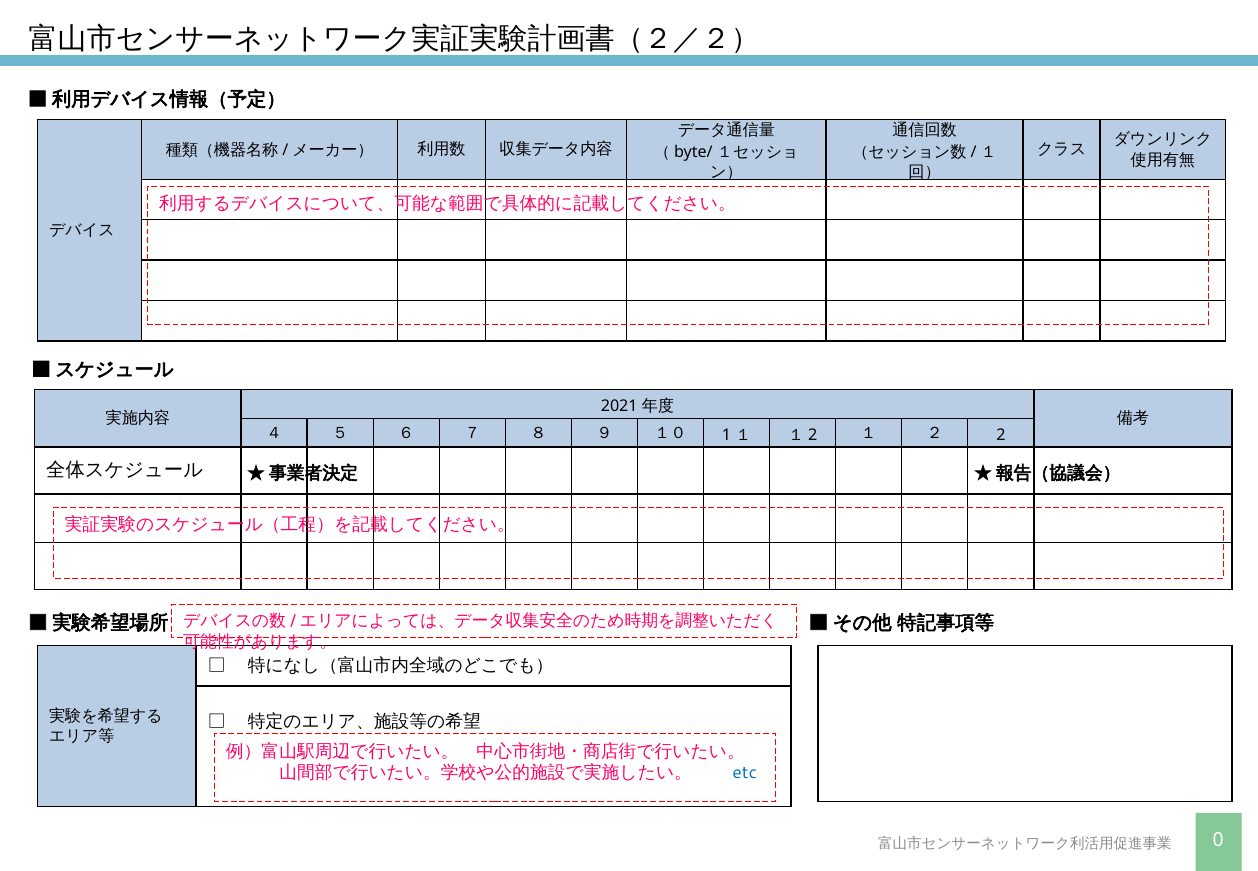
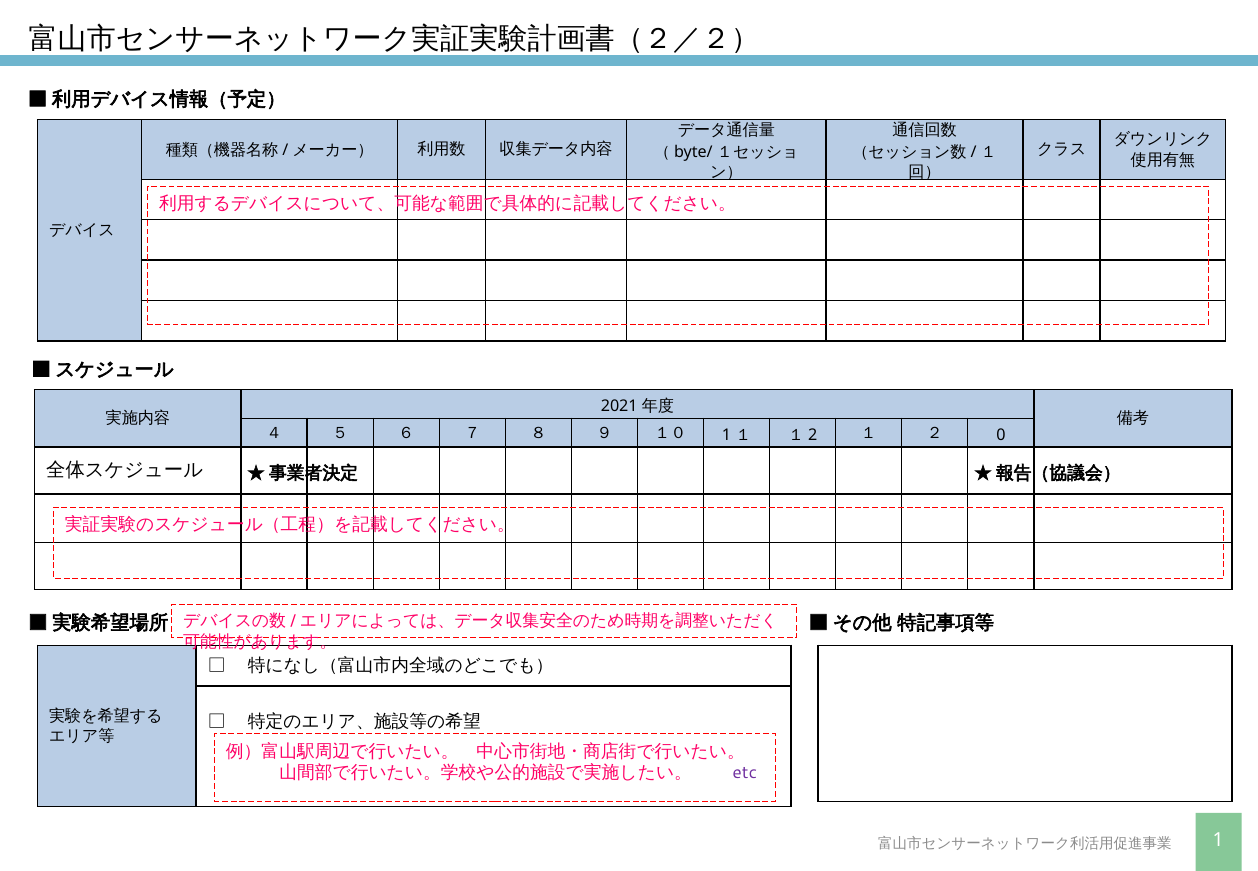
2: 2 -> 0 (1001, 435)
etc colour: blue -> purple (745, 773)
0: 0 -> 1 (1218, 840)
